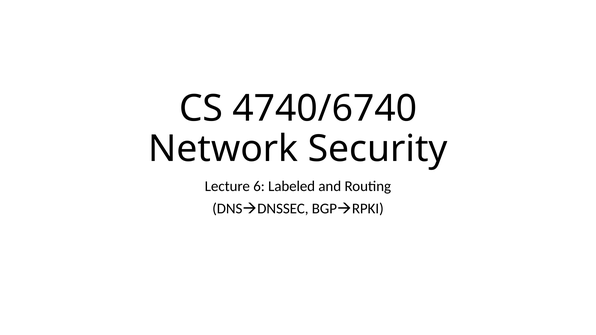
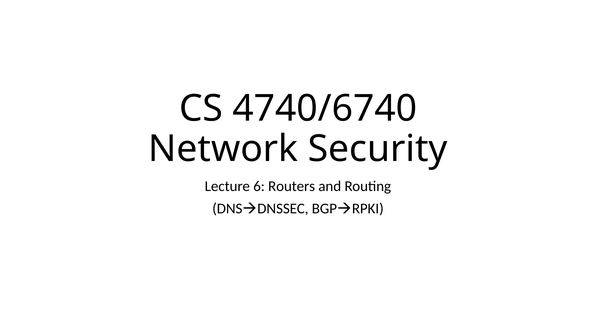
Labeled: Labeled -> Routers (292, 186)
